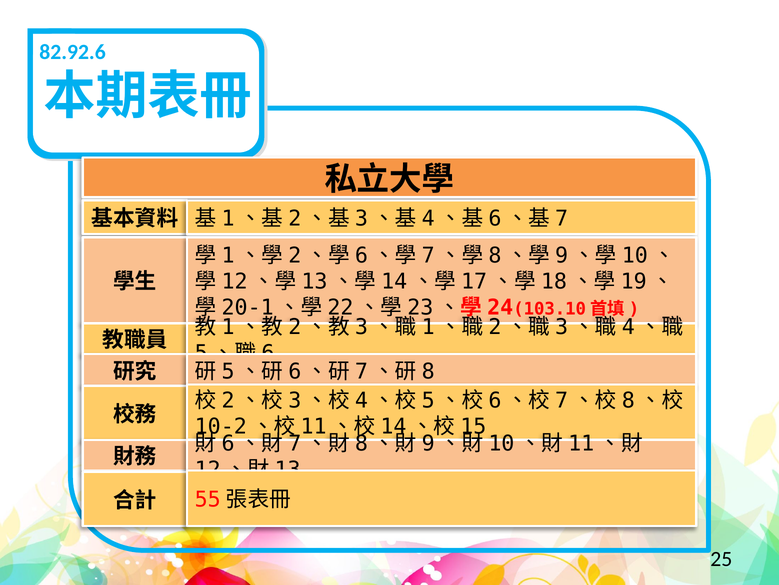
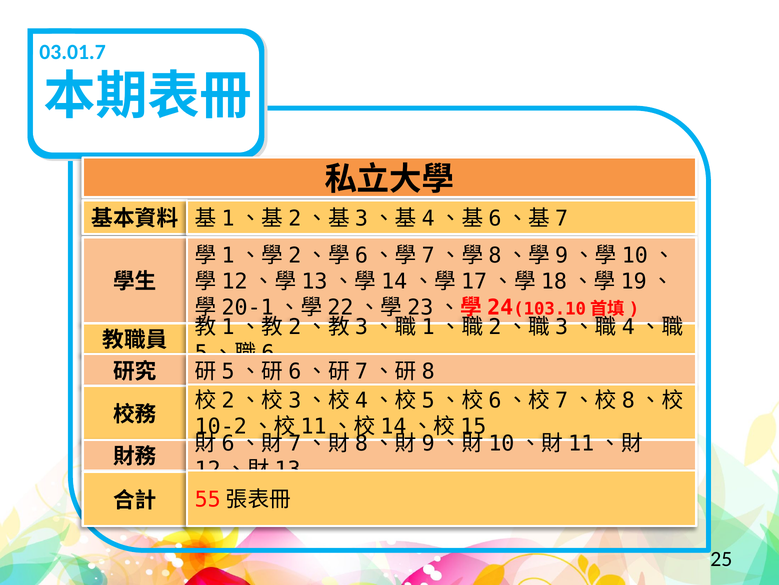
82.92.6: 82.92.6 -> 03.01.7 (73, 52)
